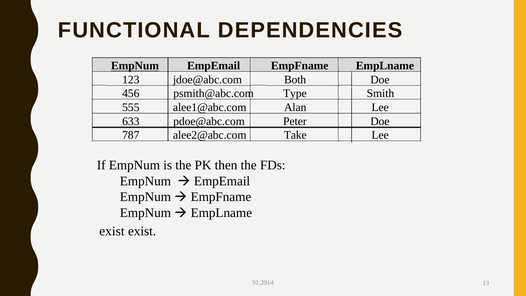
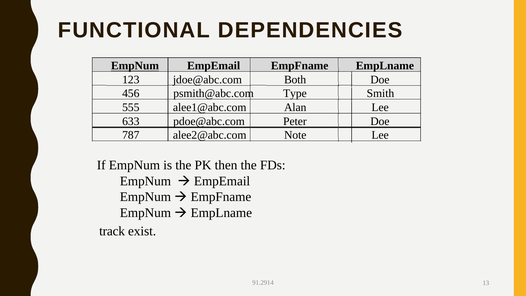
Take: Take -> Note (295, 135)
exist: exist -> track (112, 231)
